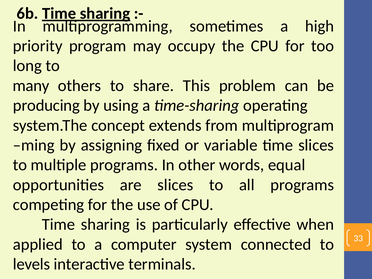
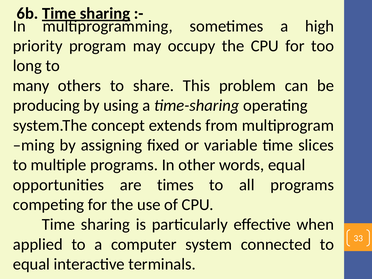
are slices: slices -> times (175, 185)
levels: levels -> equal (31, 264)
